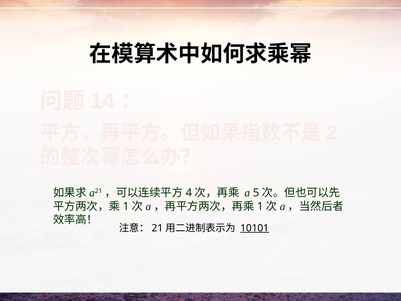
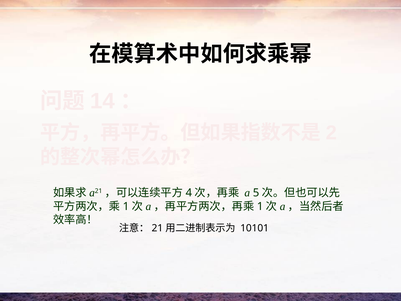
10101 underline: present -> none (255, 228)
